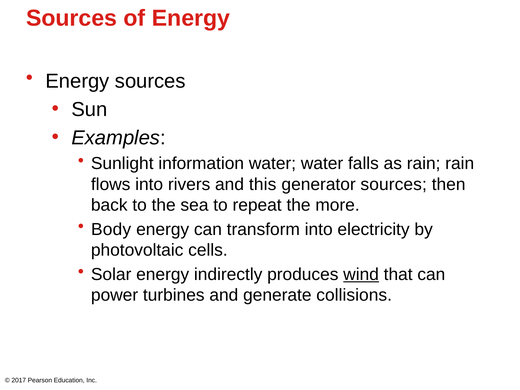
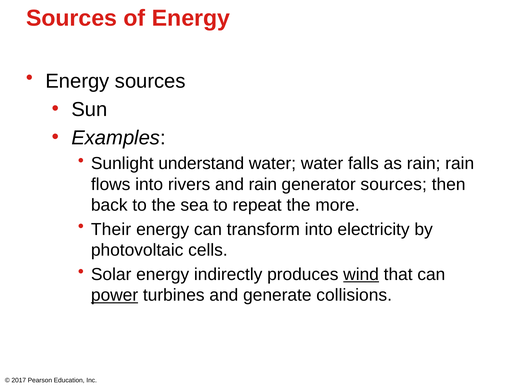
information: information -> understand (201, 164)
and this: this -> rain (263, 184)
Body: Body -> Their (111, 229)
power underline: none -> present (115, 295)
